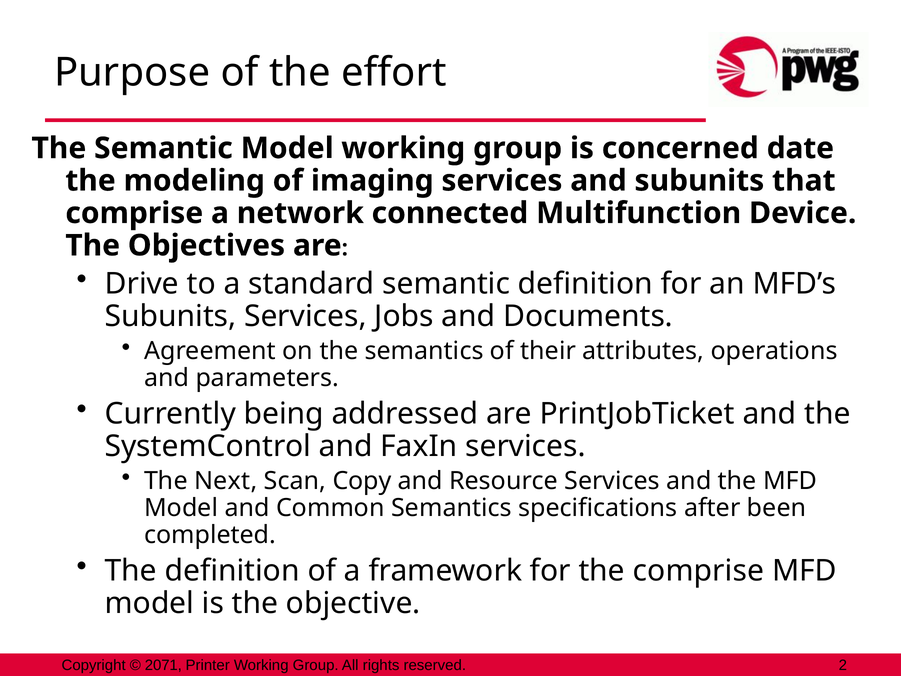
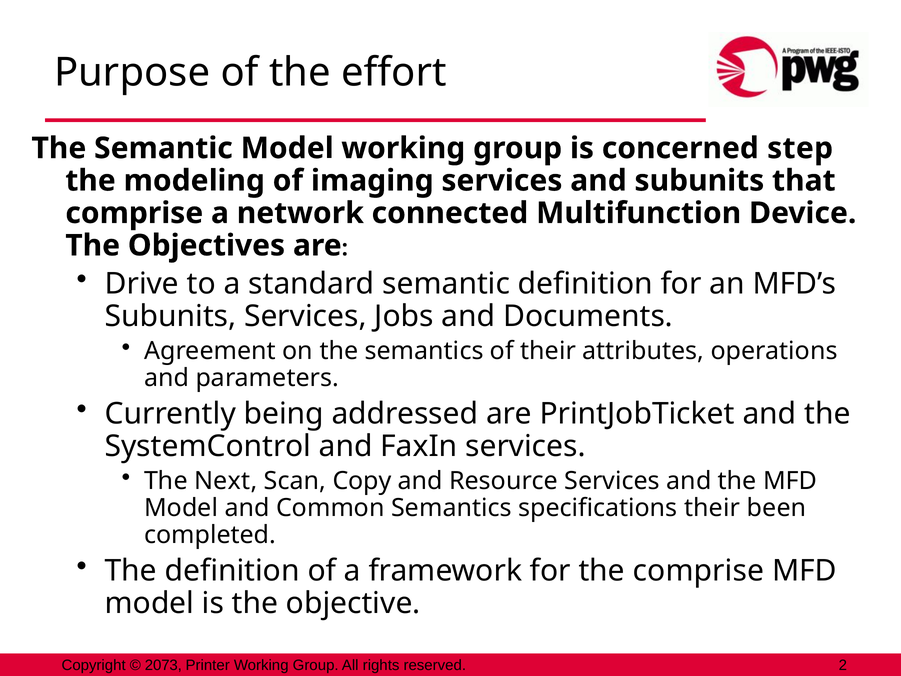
date: date -> step (800, 148)
specifications after: after -> their (712, 508)
2071: 2071 -> 2073 (163, 665)
